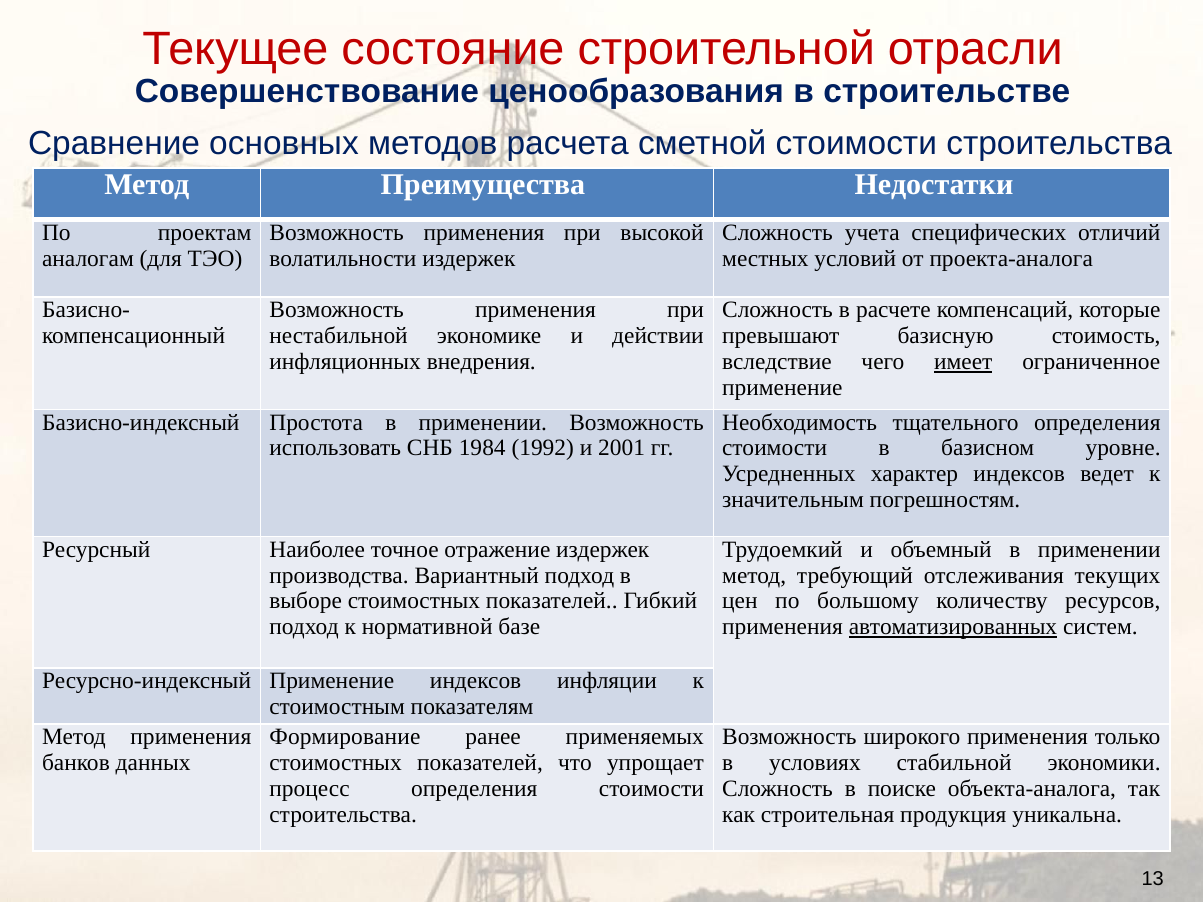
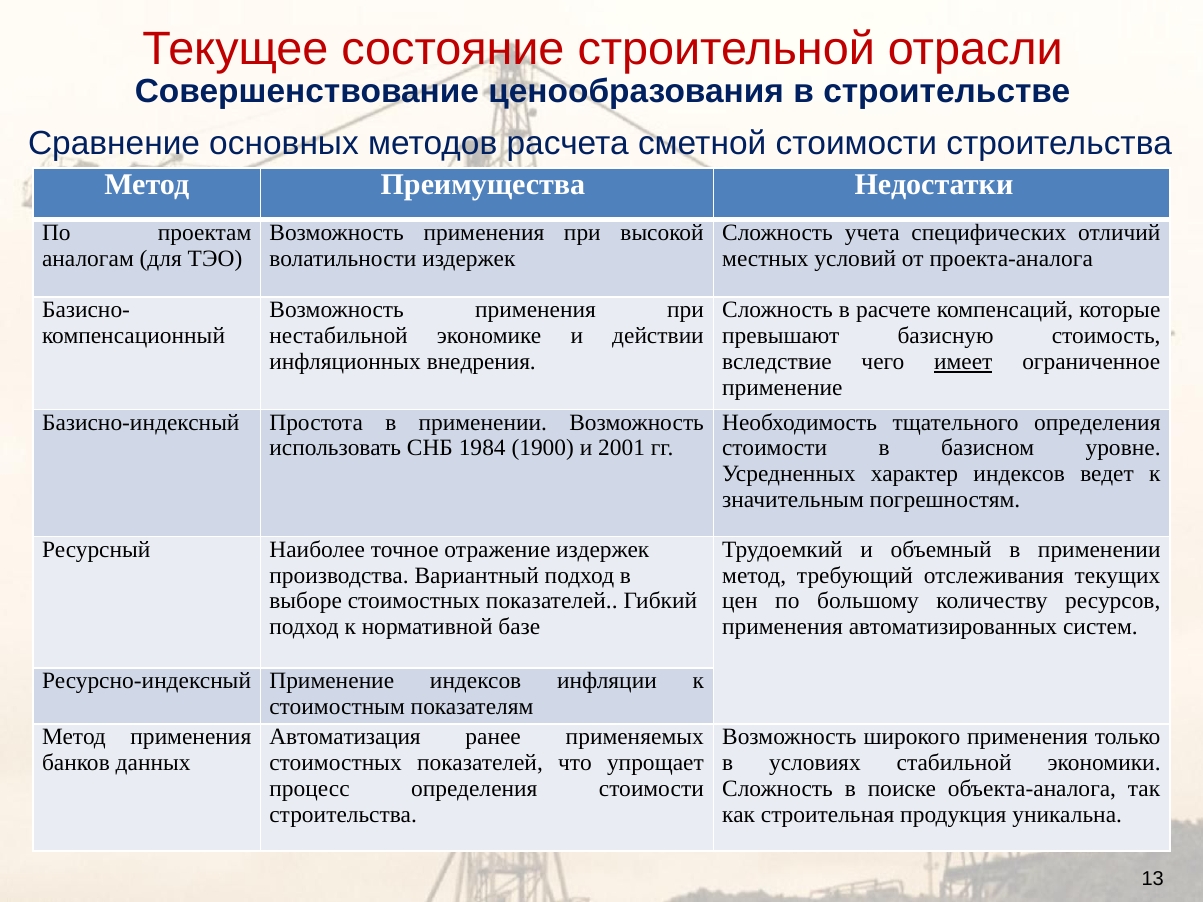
1992: 1992 -> 1900 (543, 448)
автоматизированных underline: present -> none (953, 627)
Формирование: Формирование -> Автоматизация (345, 737)
